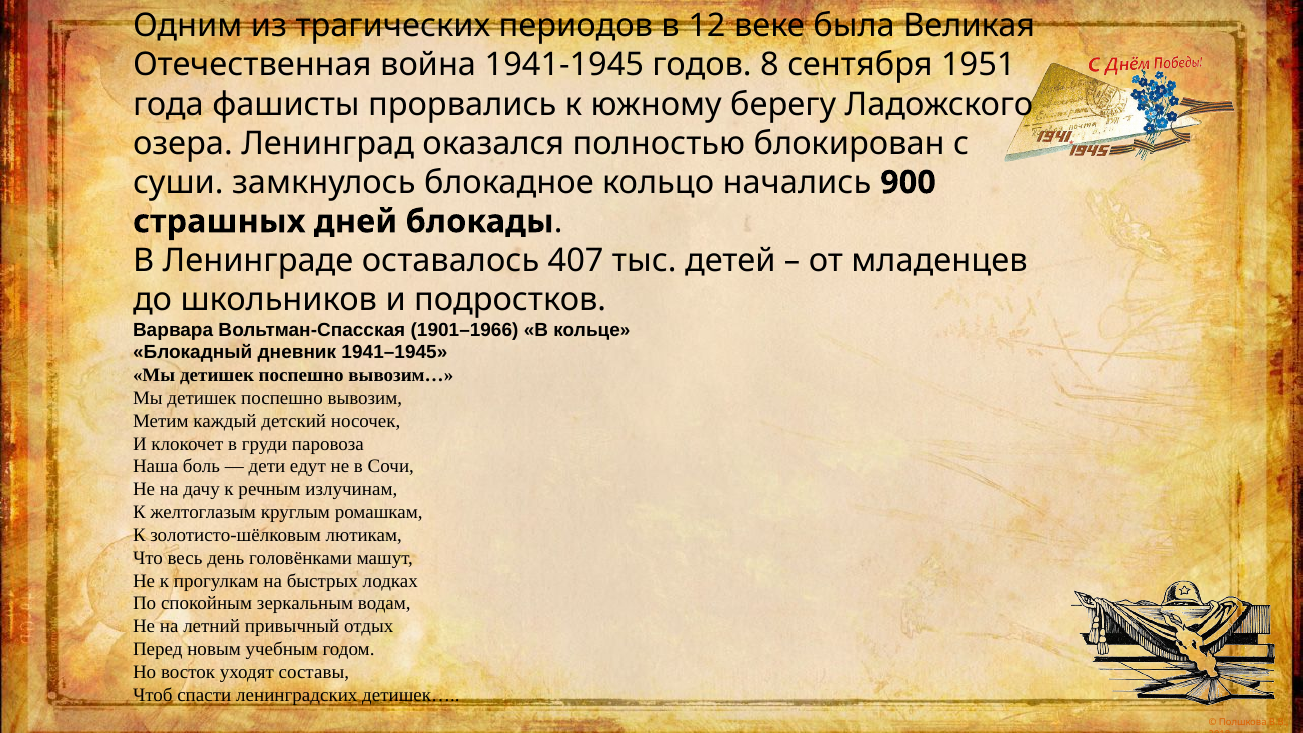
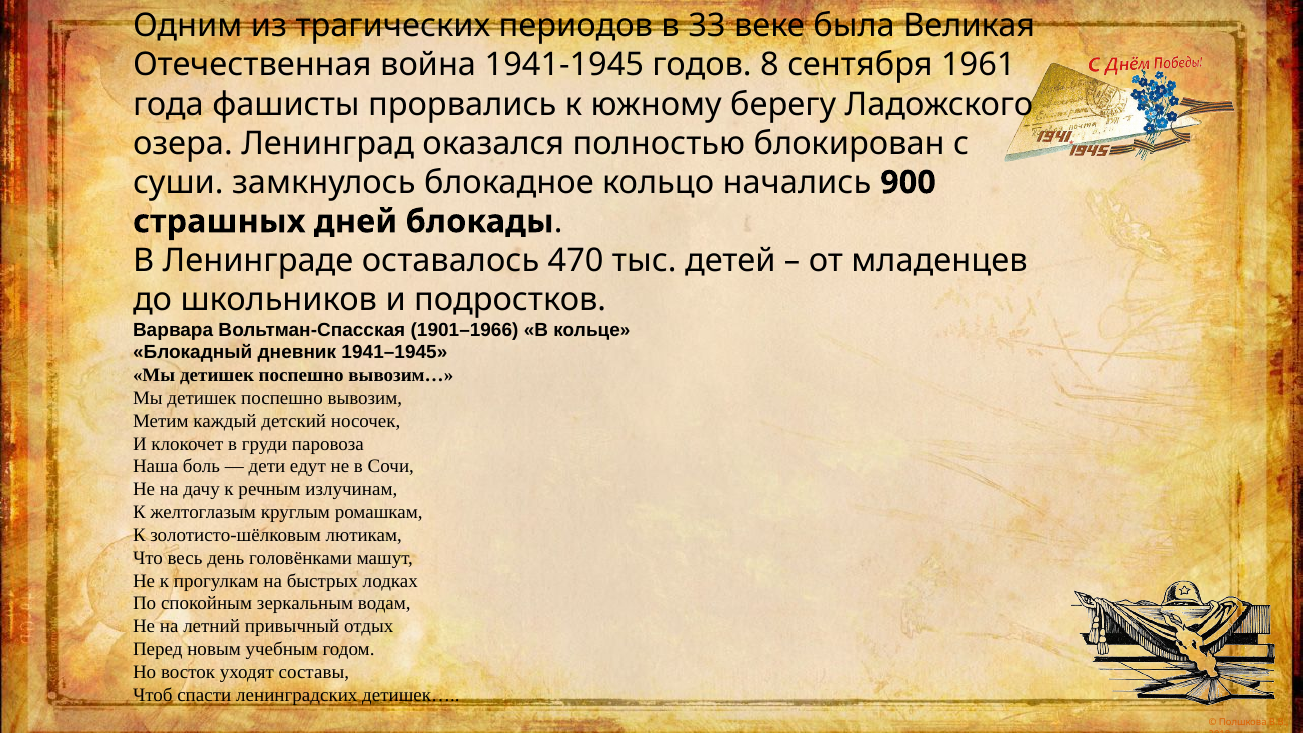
12: 12 -> 33 (707, 26)
1951: 1951 -> 1961 (978, 65)
407: 407 -> 470 (576, 261)
